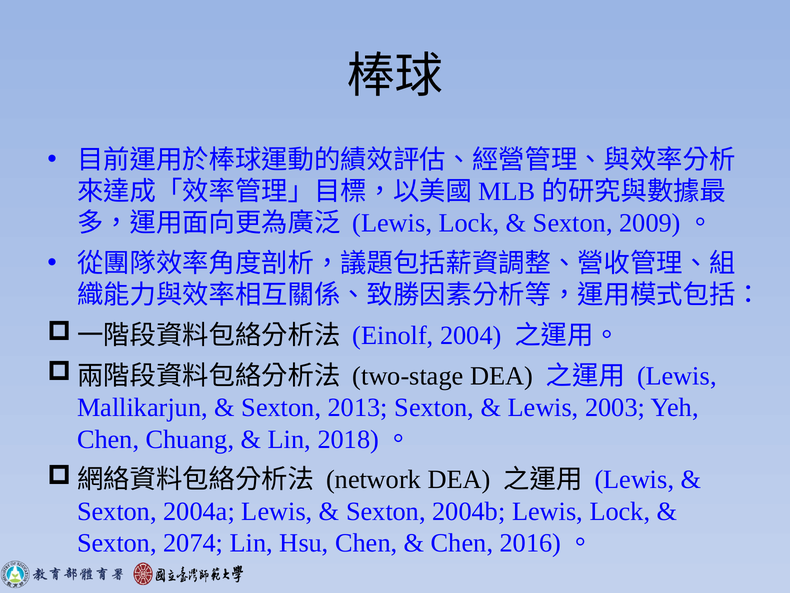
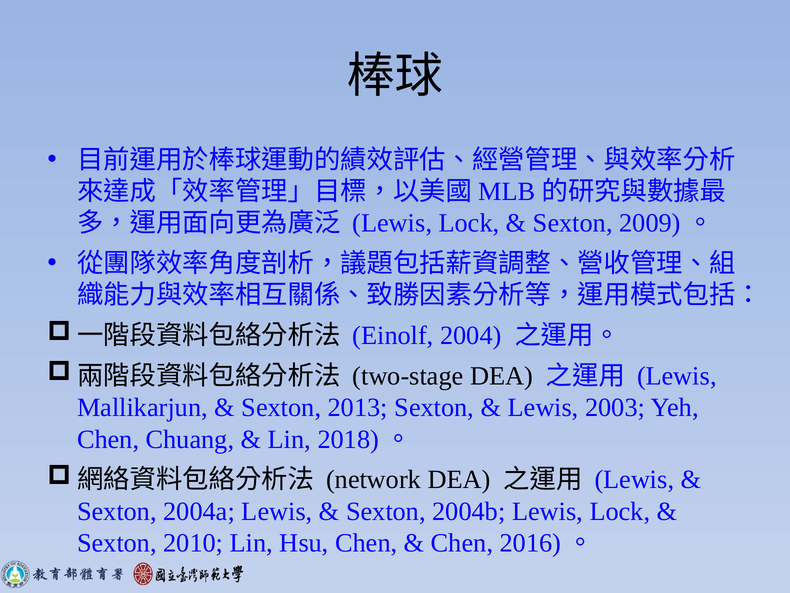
2074: 2074 -> 2010 (193, 543)
